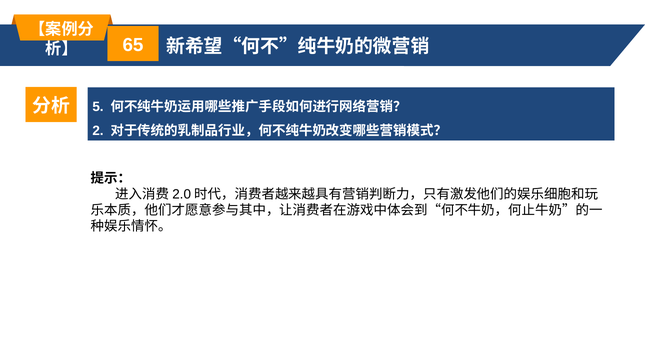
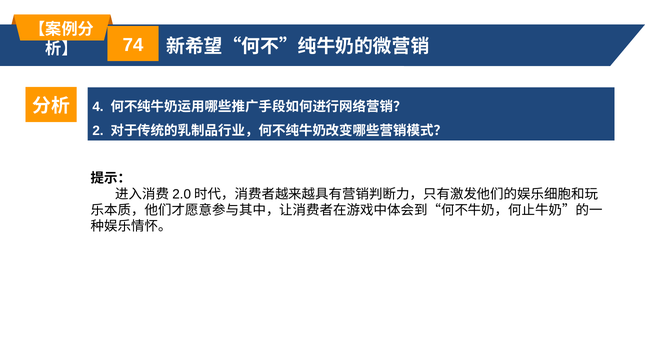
65: 65 -> 74 (133, 45)
5: 5 -> 4 (98, 107)
